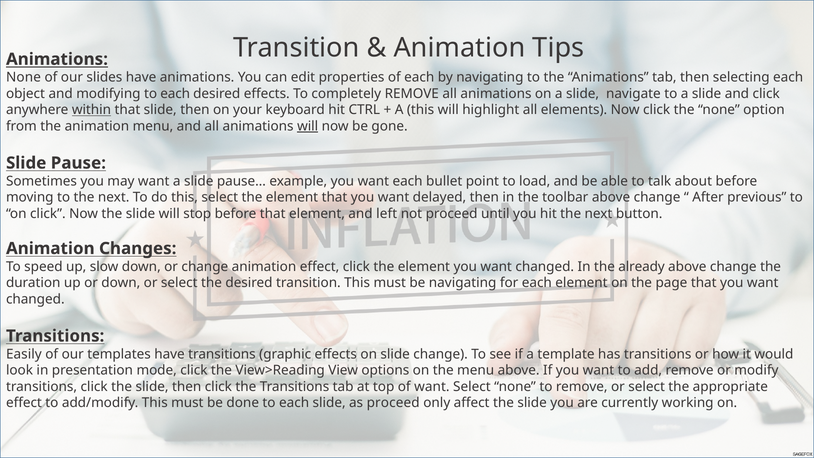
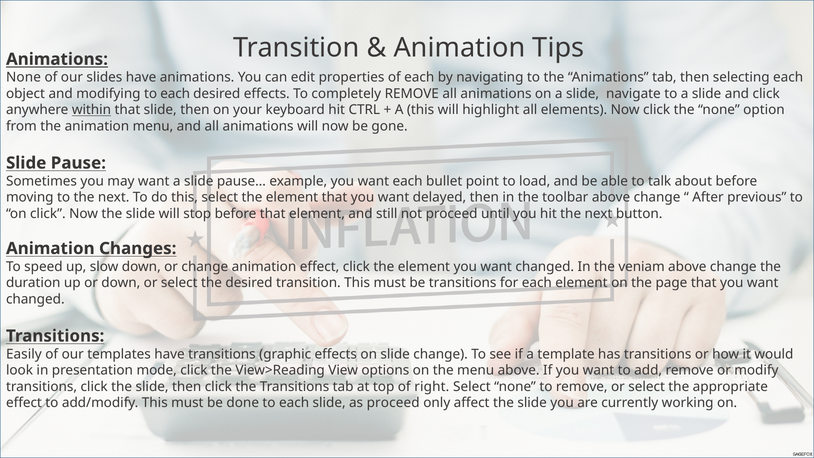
will underline: present -> none (308, 126)
left: left -> still (387, 214)
already: already -> veniam (642, 266)
be navigating: navigating -> transitions (463, 283)
of want: want -> right (432, 387)
